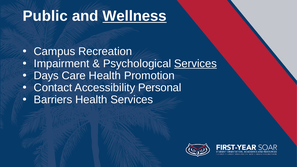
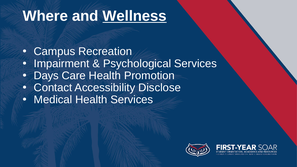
Public: Public -> Where (45, 16)
Services underline: present -> none (196, 64)
Personal: Personal -> Disclose (160, 88)
Barriers: Barriers -> Medical (53, 100)
